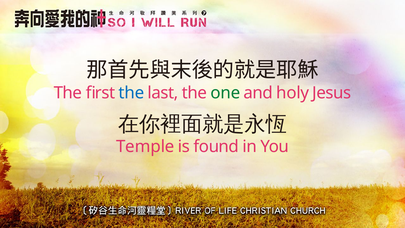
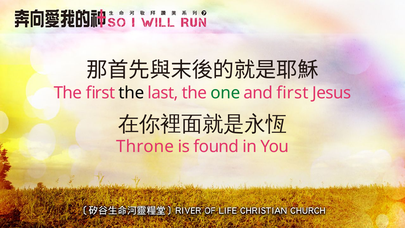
the colour: blue -> black (131, 93)
and holy: holy -> first (292, 93)
Temple: Temple -> Throne (145, 147)
